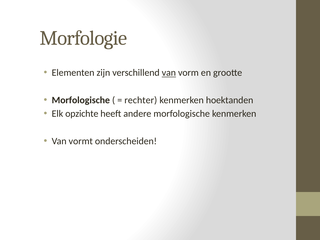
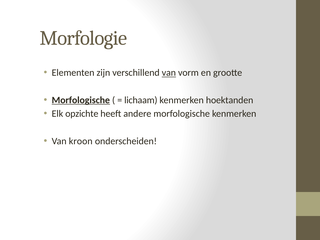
Morfologische underline: none -> present (81, 100)
rechter: rechter -> lichaam (141, 100)
vormt: vormt -> kroon (81, 141)
